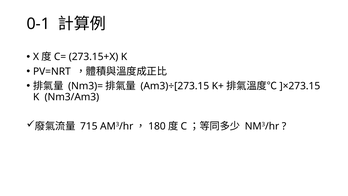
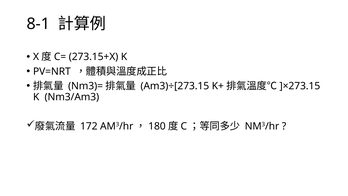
0-1: 0-1 -> 8-1 (38, 24)
715: 715 -> 172 (89, 126)
